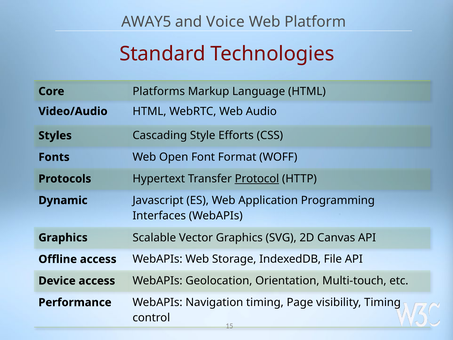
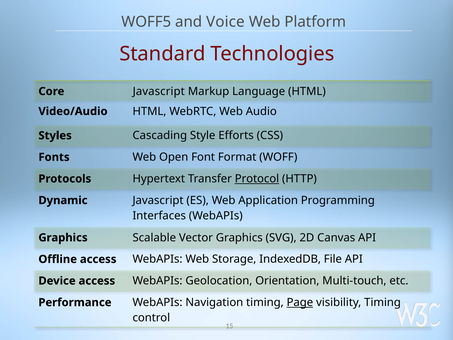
AWAY5: AWAY5 -> WOFF5 (146, 22)
Core Platforms: Platforms -> Javascript (159, 91)
Page underline: none -> present (300, 302)
